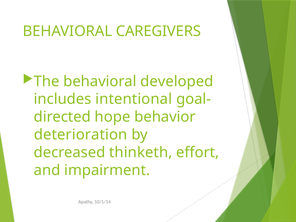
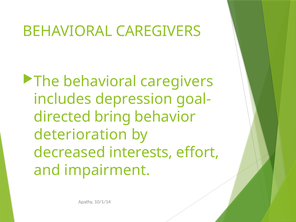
The behavioral developed: developed -> caregivers (177, 81)
intentional: intentional -> depression (134, 99)
hope: hope -> bring (113, 117)
thinketh: thinketh -> interests (141, 152)
